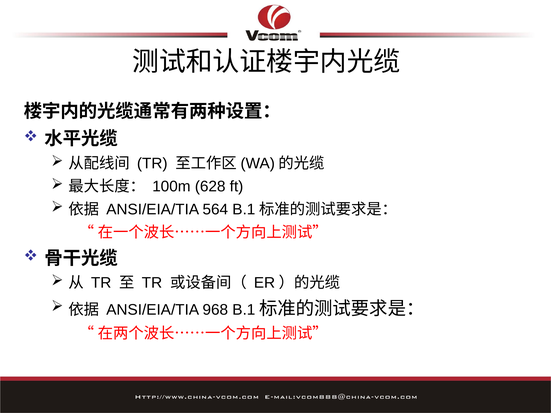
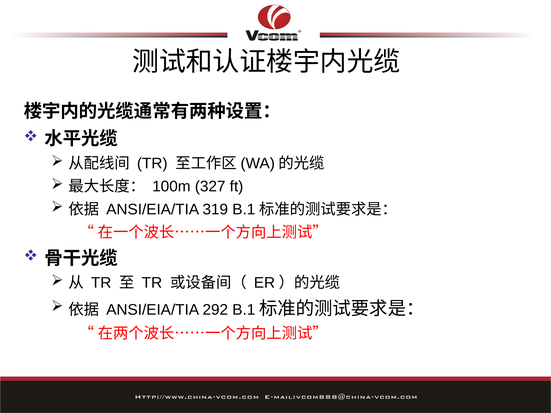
628: 628 -> 327 (210, 187)
564: 564 -> 319 (215, 210)
968: 968 -> 292 (215, 310)
